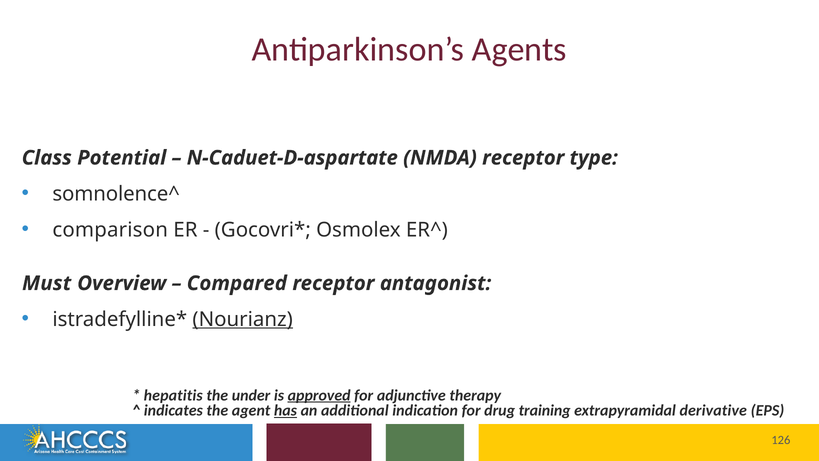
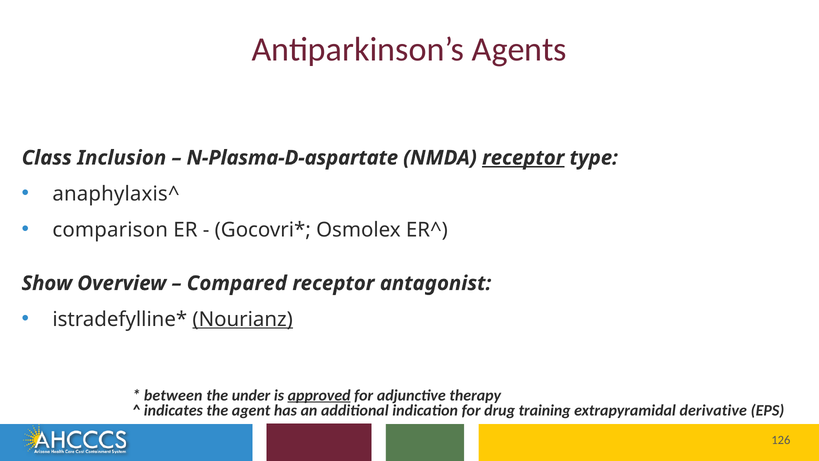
Potential: Potential -> Inclusion (122, 158)
N-Caduet-D-aspartate: N-Caduet-D-aspartate -> N-Plasma-D-aspartate (292, 158)
receptor underline: none -> present (523, 158)
somnolence^: somnolence^ -> anaphylaxis^ (116, 194)
Must: Must -> Show (47, 283)
hepatitis: hepatitis -> between (173, 395)
has underline: present -> none (285, 410)
